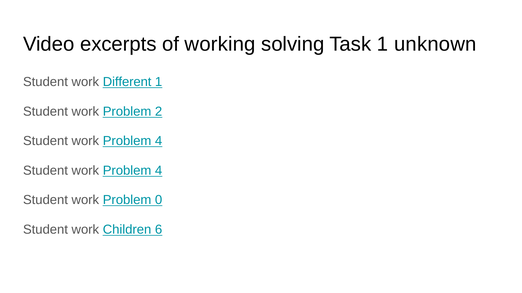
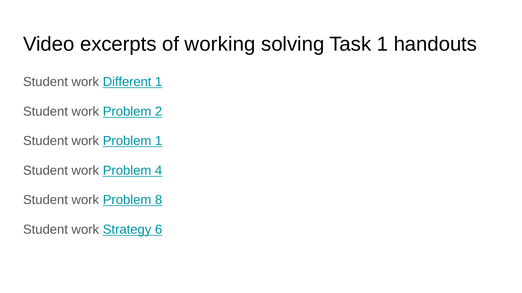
unknown: unknown -> handouts (435, 44)
4: 4 -> 1 (159, 141)
0: 0 -> 8 (159, 200)
Children: Children -> Strategy (127, 230)
